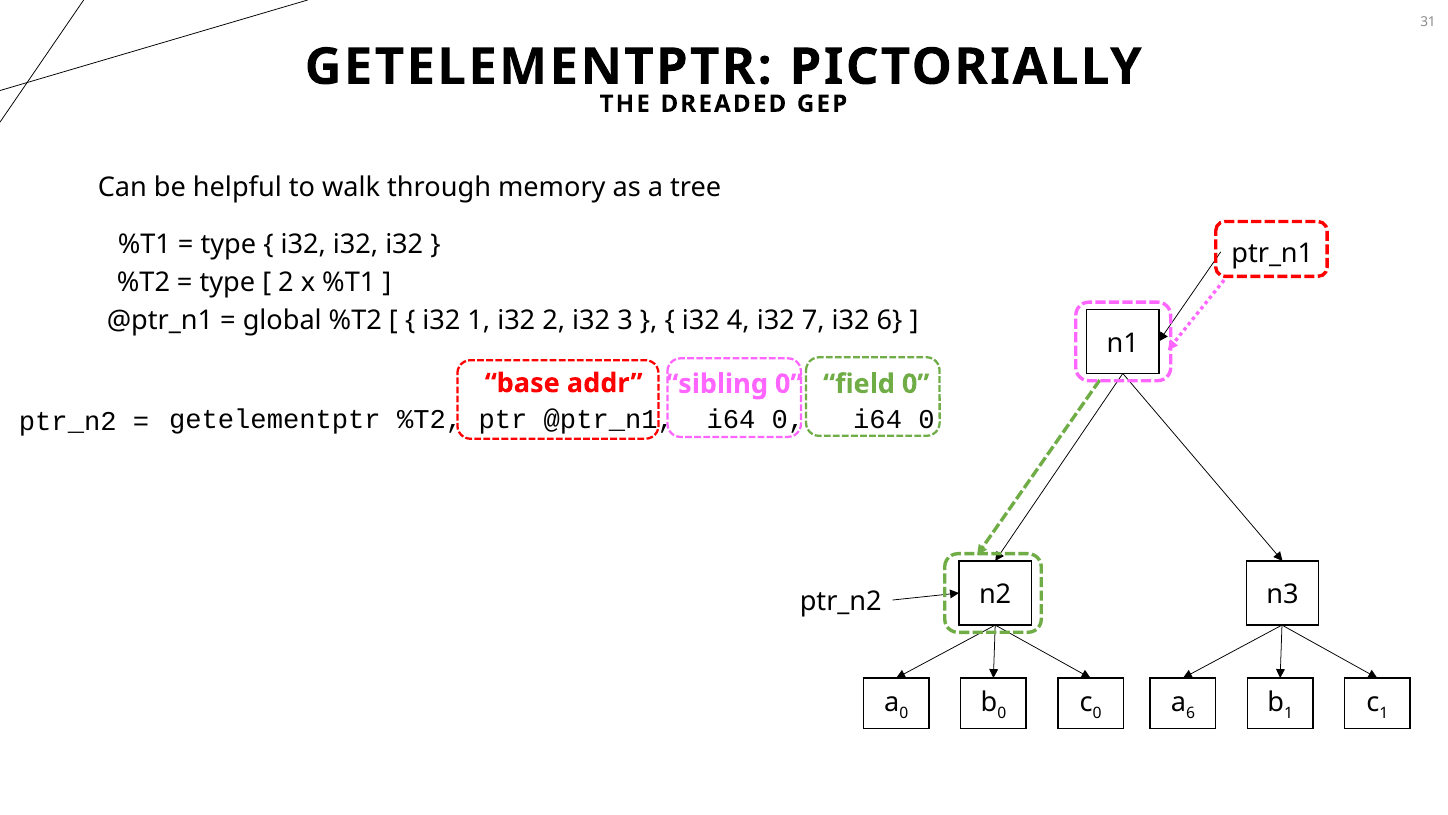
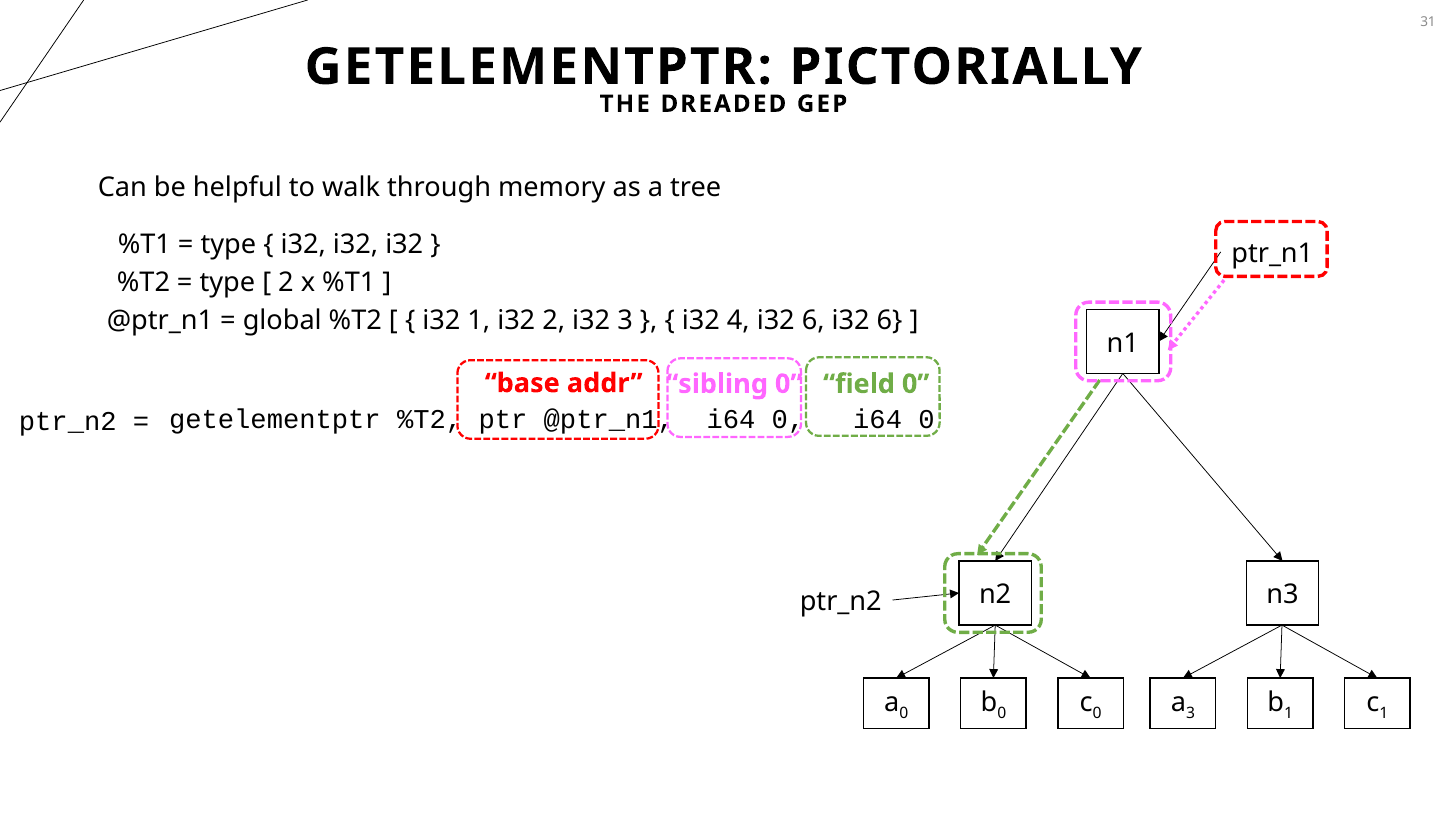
4 i32 7: 7 -> 6 (813, 320)
a 6: 6 -> 3 (1191, 713)
